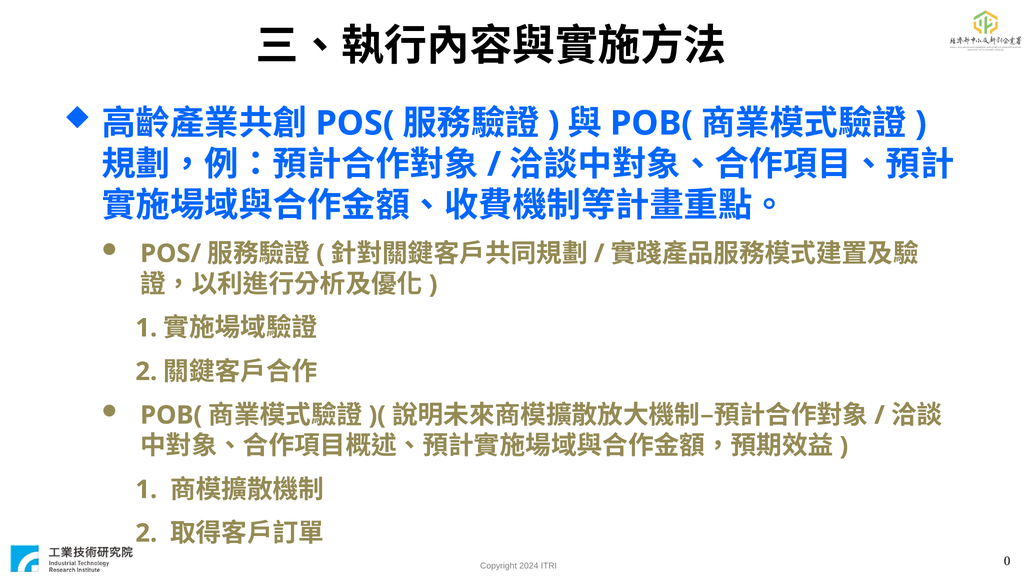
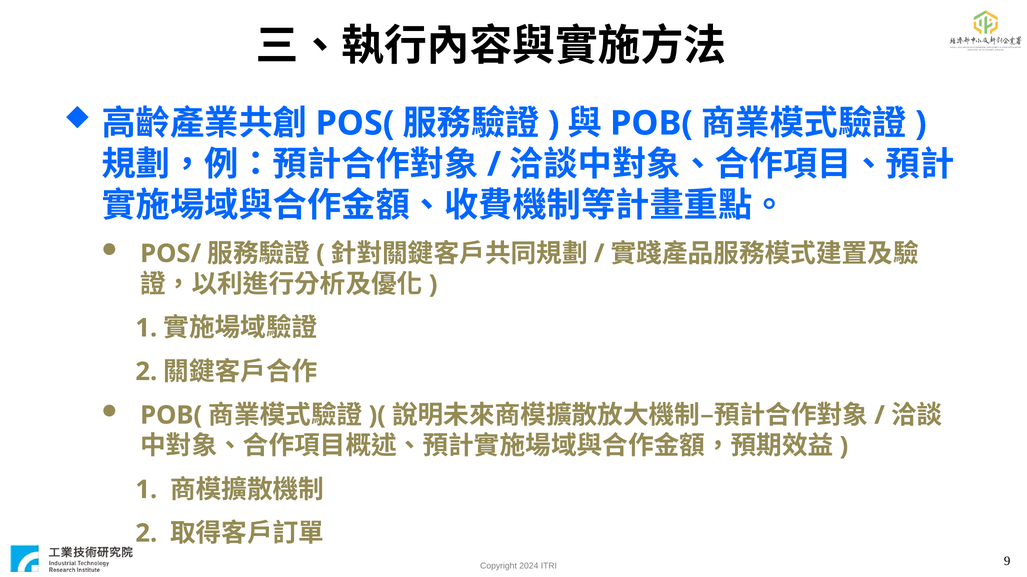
0: 0 -> 9 (1007, 562)
